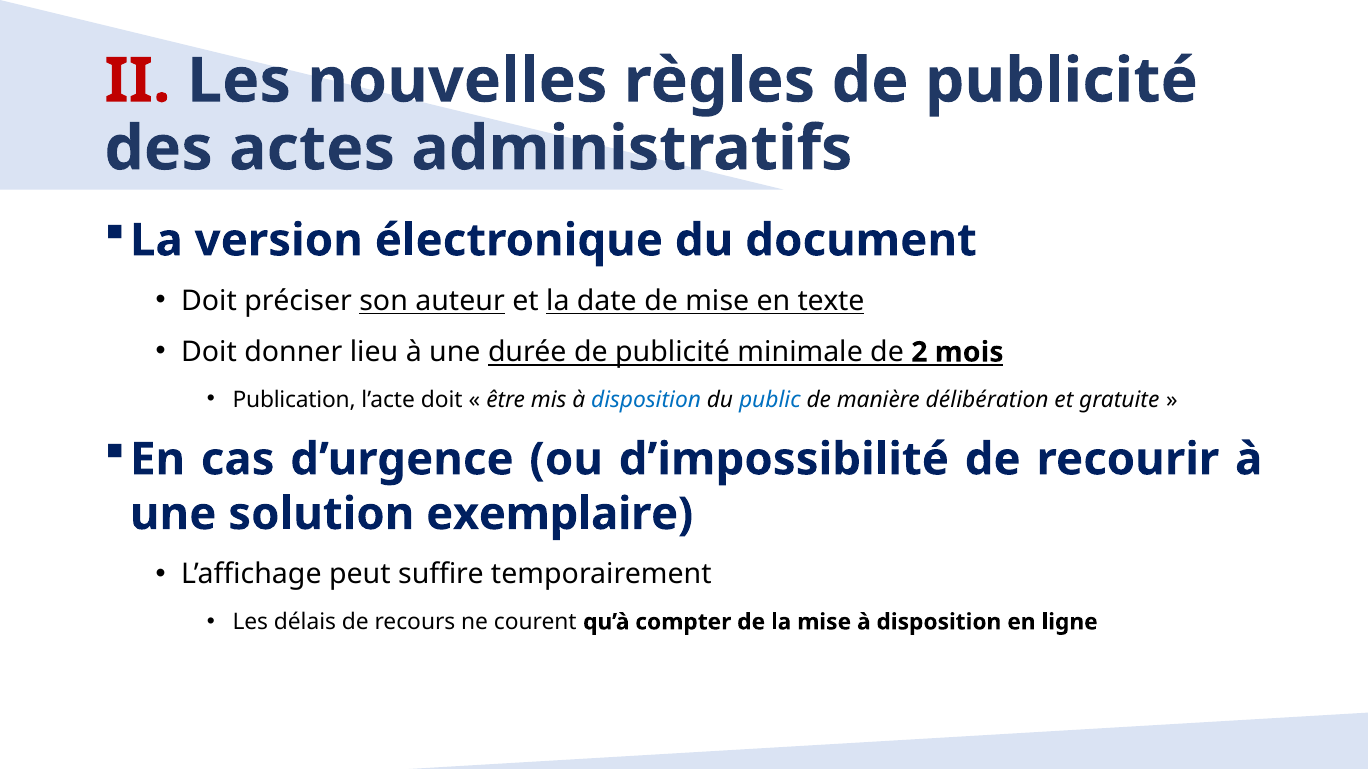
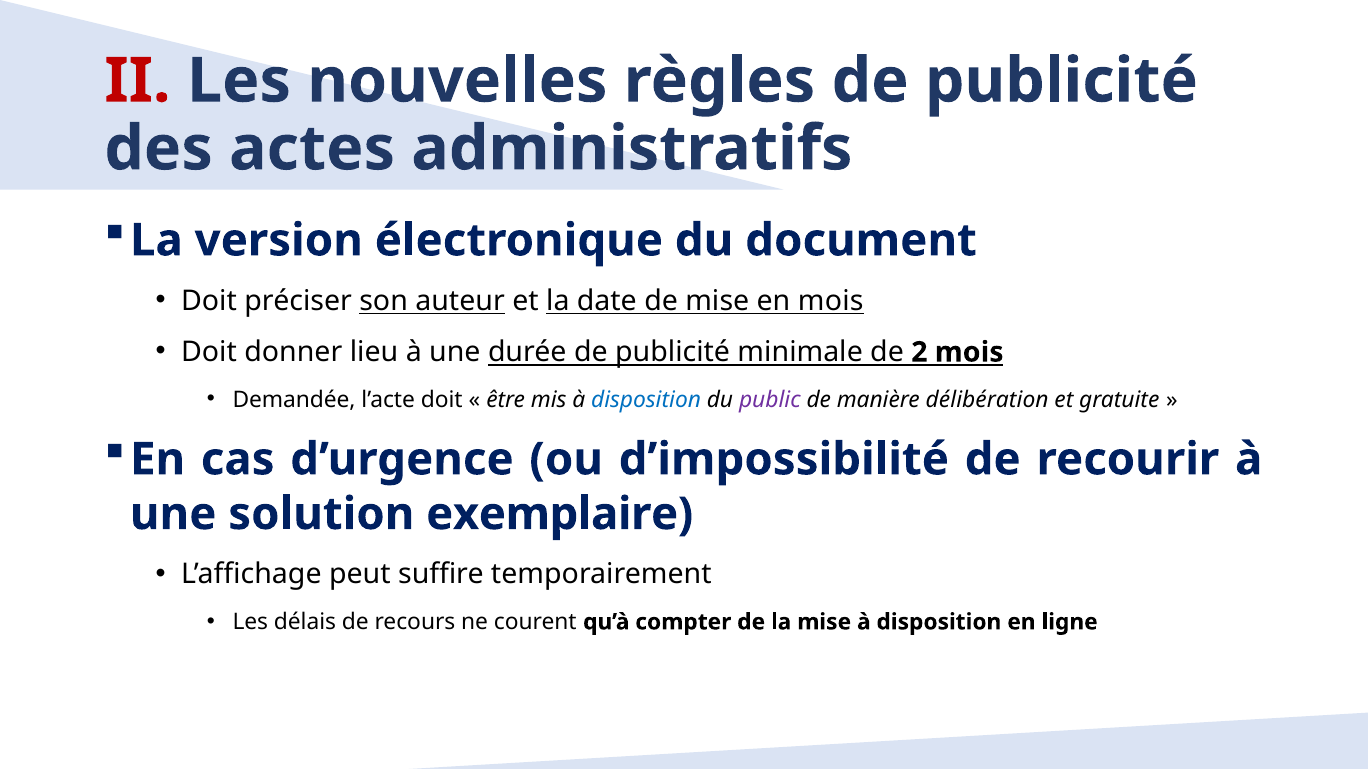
en texte: texte -> mois (831, 301)
Publication: Publication -> Demandée (294, 400)
public colour: blue -> purple (770, 400)
